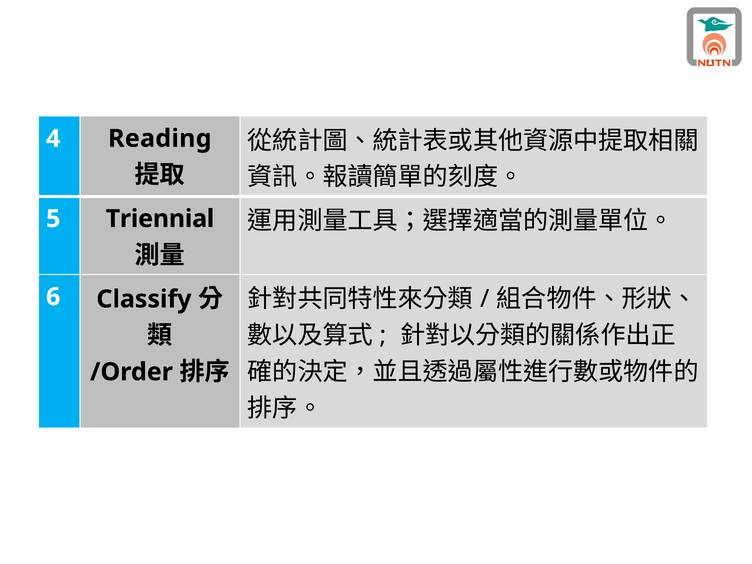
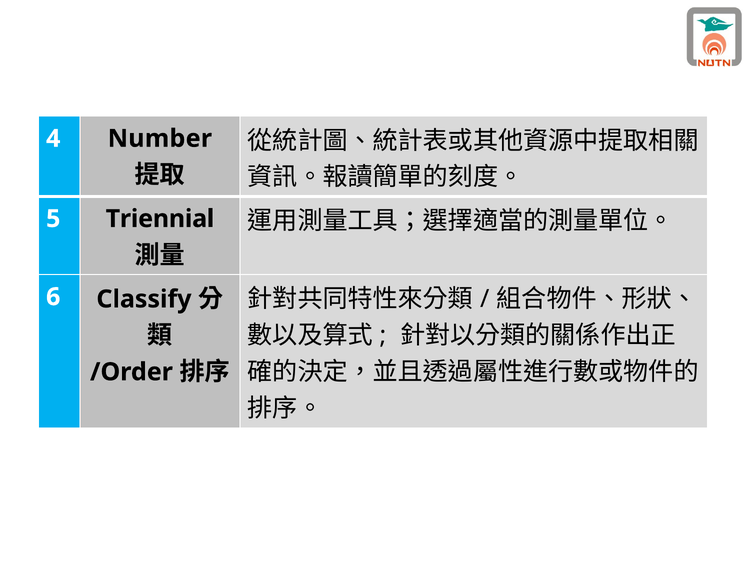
Reading: Reading -> Number (160, 139)
